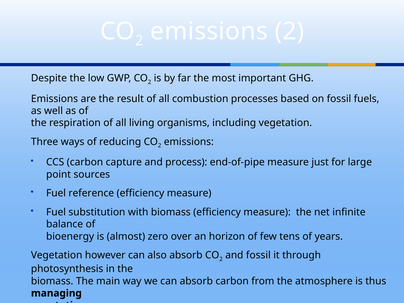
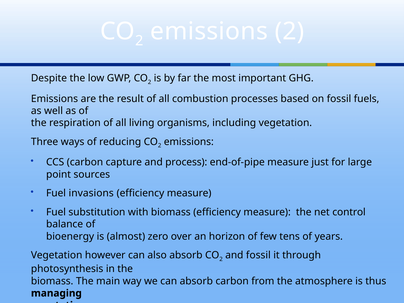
reference: reference -> invasions (91, 193)
infinite: infinite -> control (349, 212)
